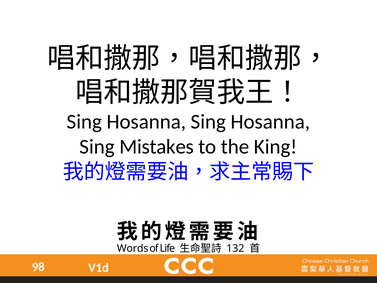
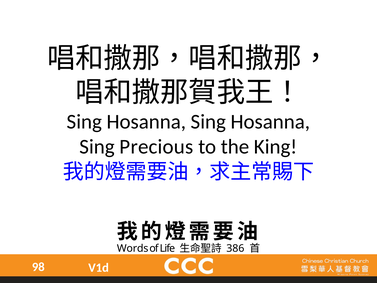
Mistakes: Mistakes -> Precious (156, 147)
132: 132 -> 386 (235, 248)
